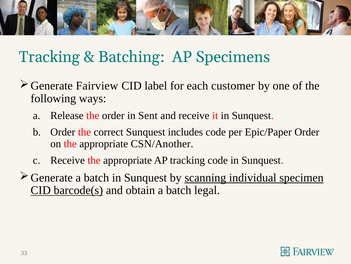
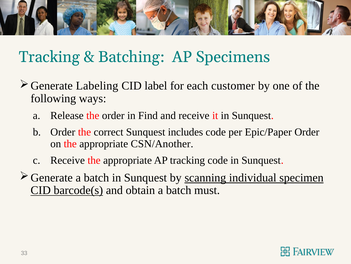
Fairview: Fairview -> Labeling (97, 86)
Sent: Sent -> Find (148, 115)
legal: legal -> must (207, 190)
